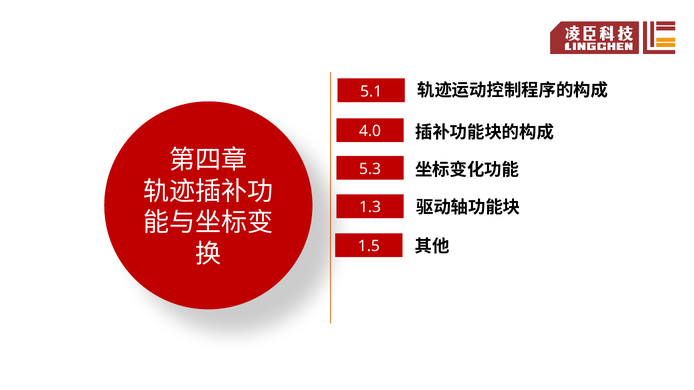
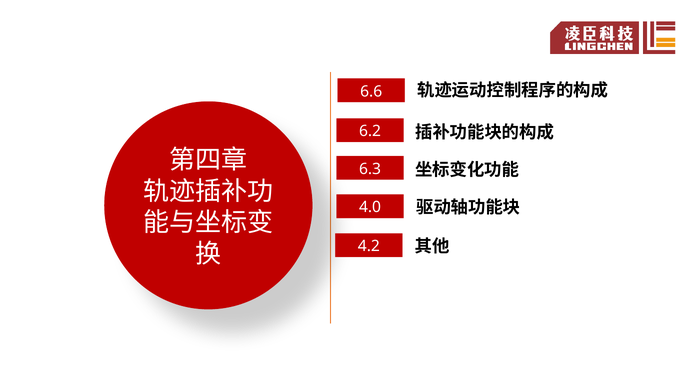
5.1: 5.1 -> 6.6 (371, 91)
4.0: 4.0 -> 6.2 (370, 131)
5.3: 5.3 -> 6.3 (370, 169)
1.3: 1.3 -> 4.0 (370, 208)
1.5: 1.5 -> 4.2 (369, 247)
